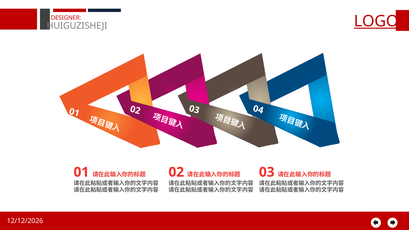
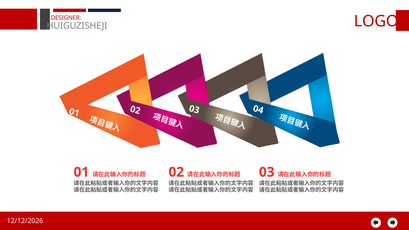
LOGO underline: present -> none (376, 21)
